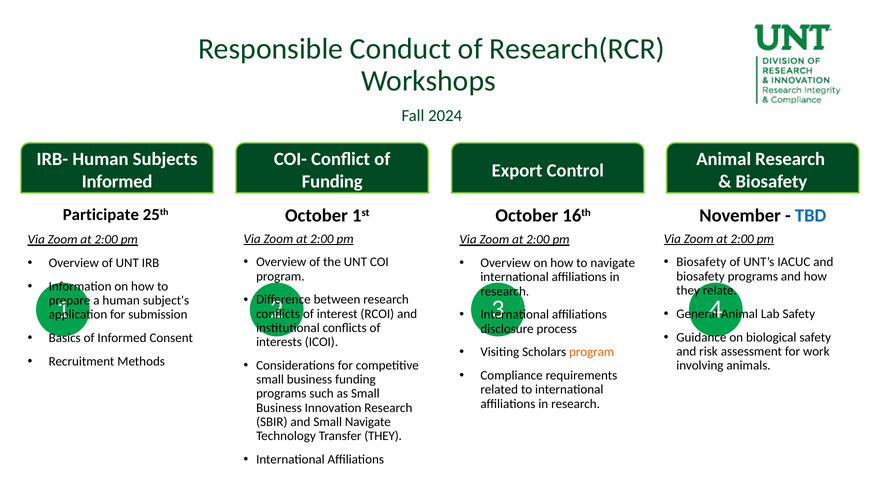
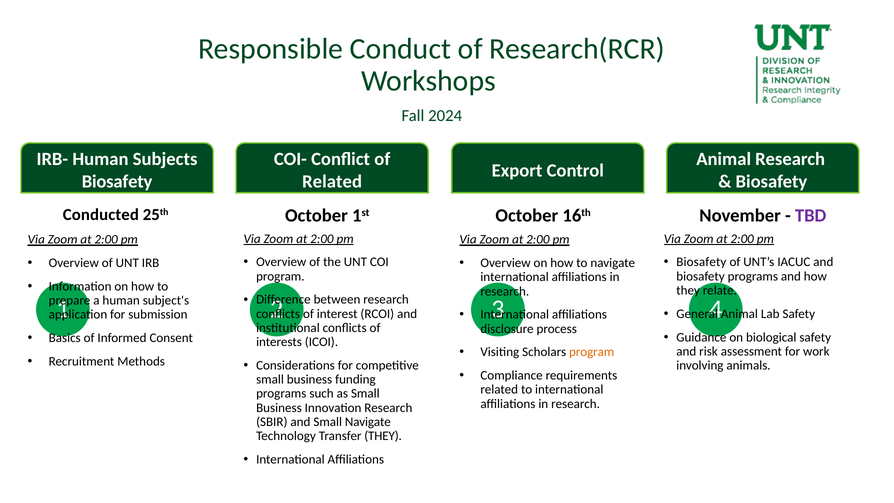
Informed: Informed -> Biosafety (117, 182)
Funding: Funding -> Related (332, 182)
Participate: Participate -> Conducted (101, 215)
TBD colour: blue -> purple (811, 216)
